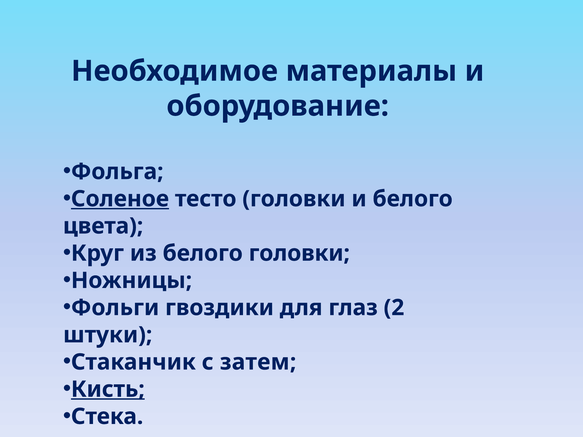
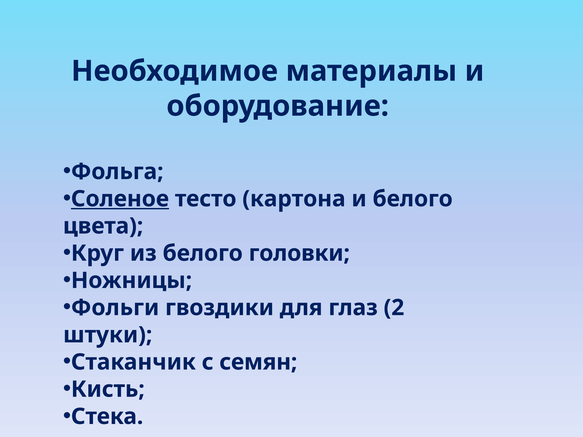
тесто головки: головки -> картона (294, 199)
затем: затем -> семян (258, 362)
Кисть underline: present -> none (108, 390)
